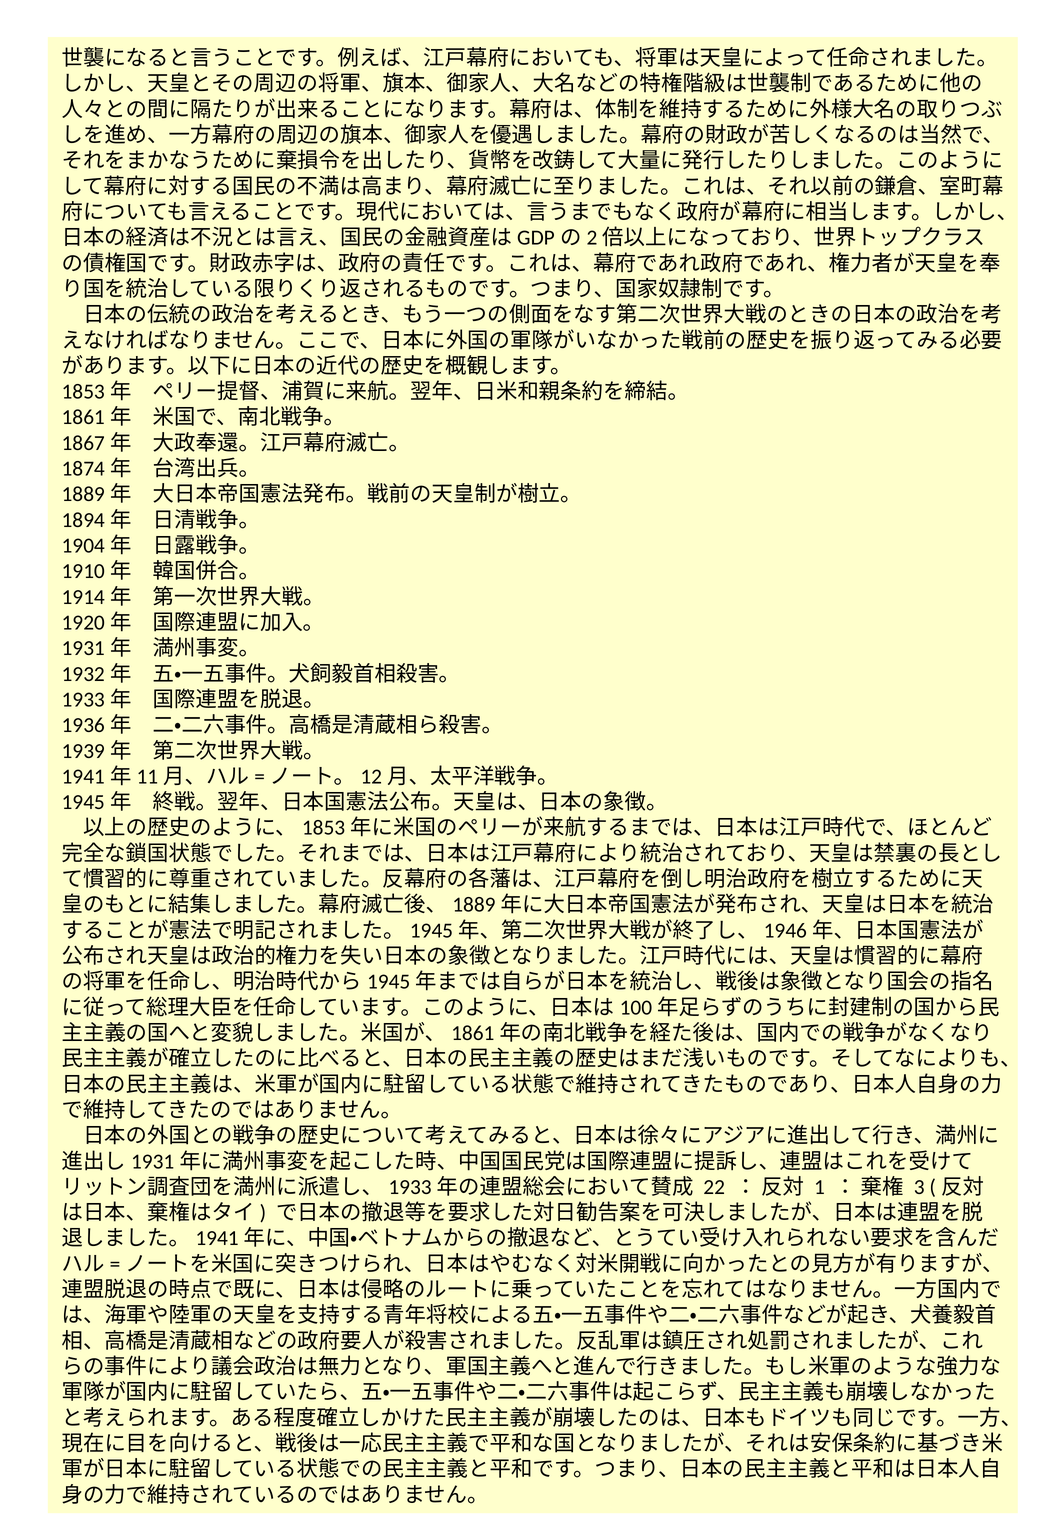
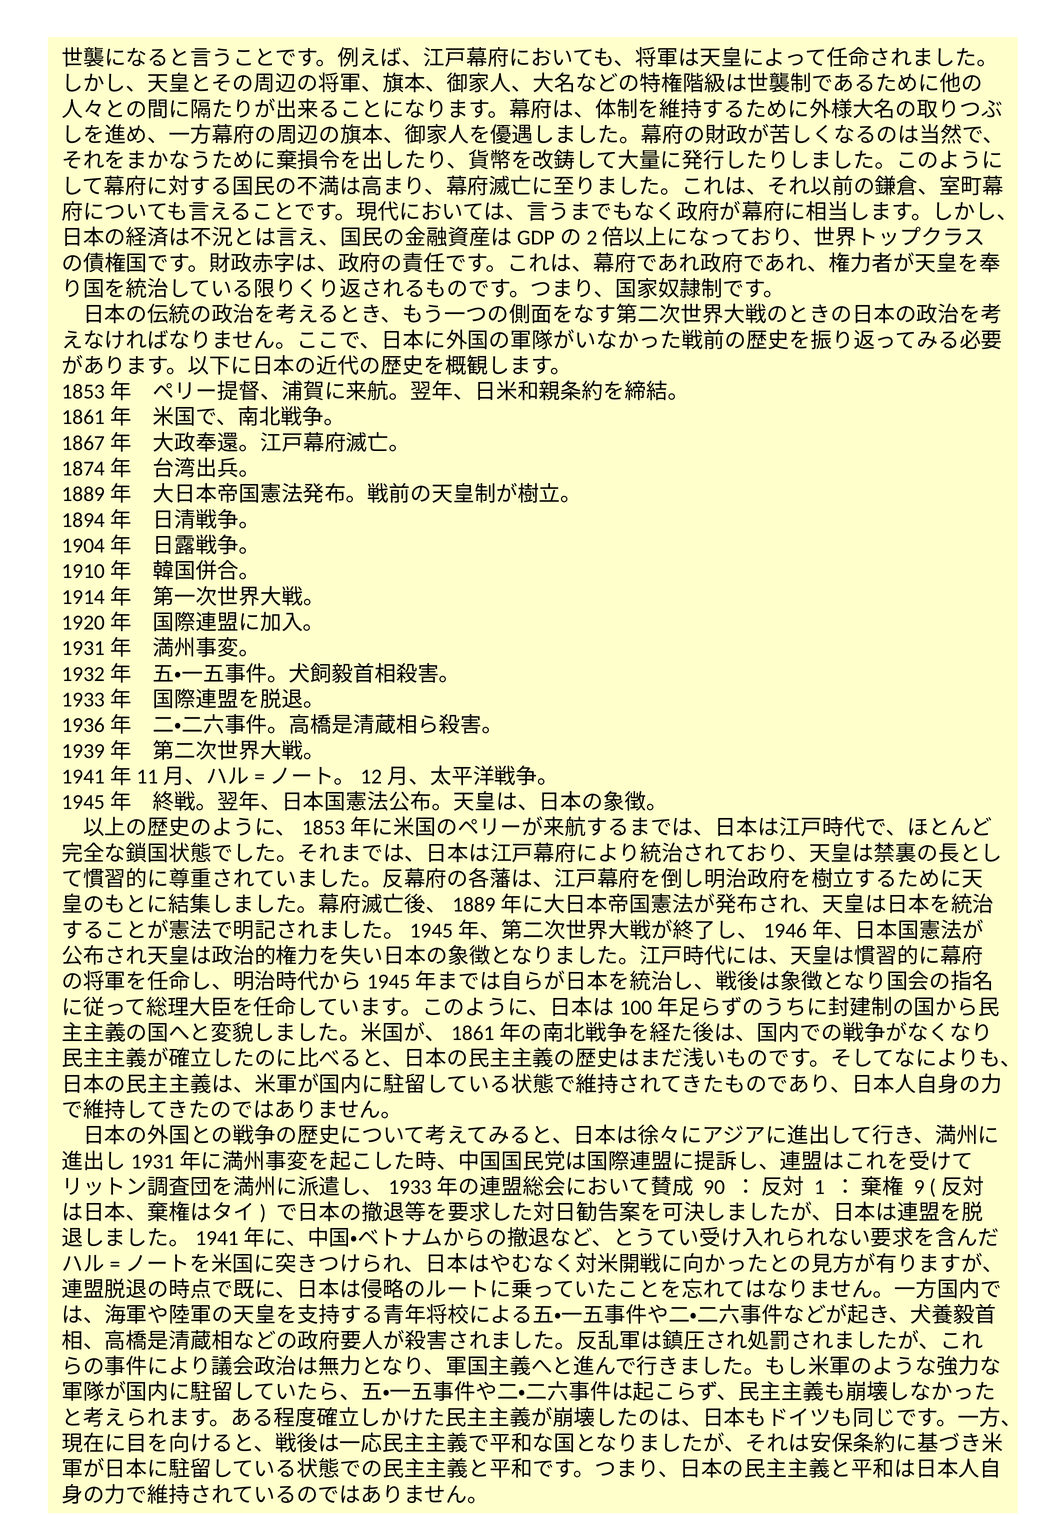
22: 22 -> 90 (714, 1187)
3: 3 -> 9 (919, 1187)
